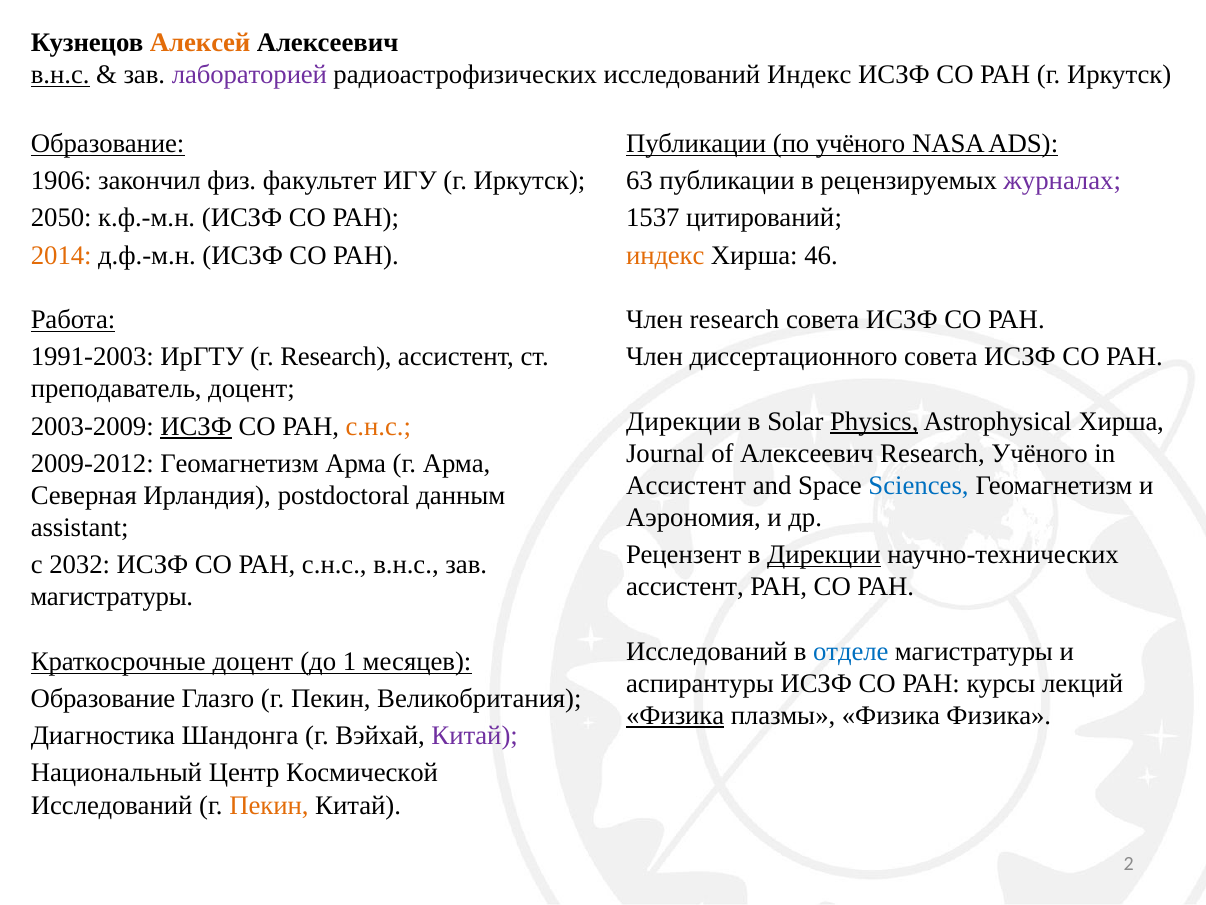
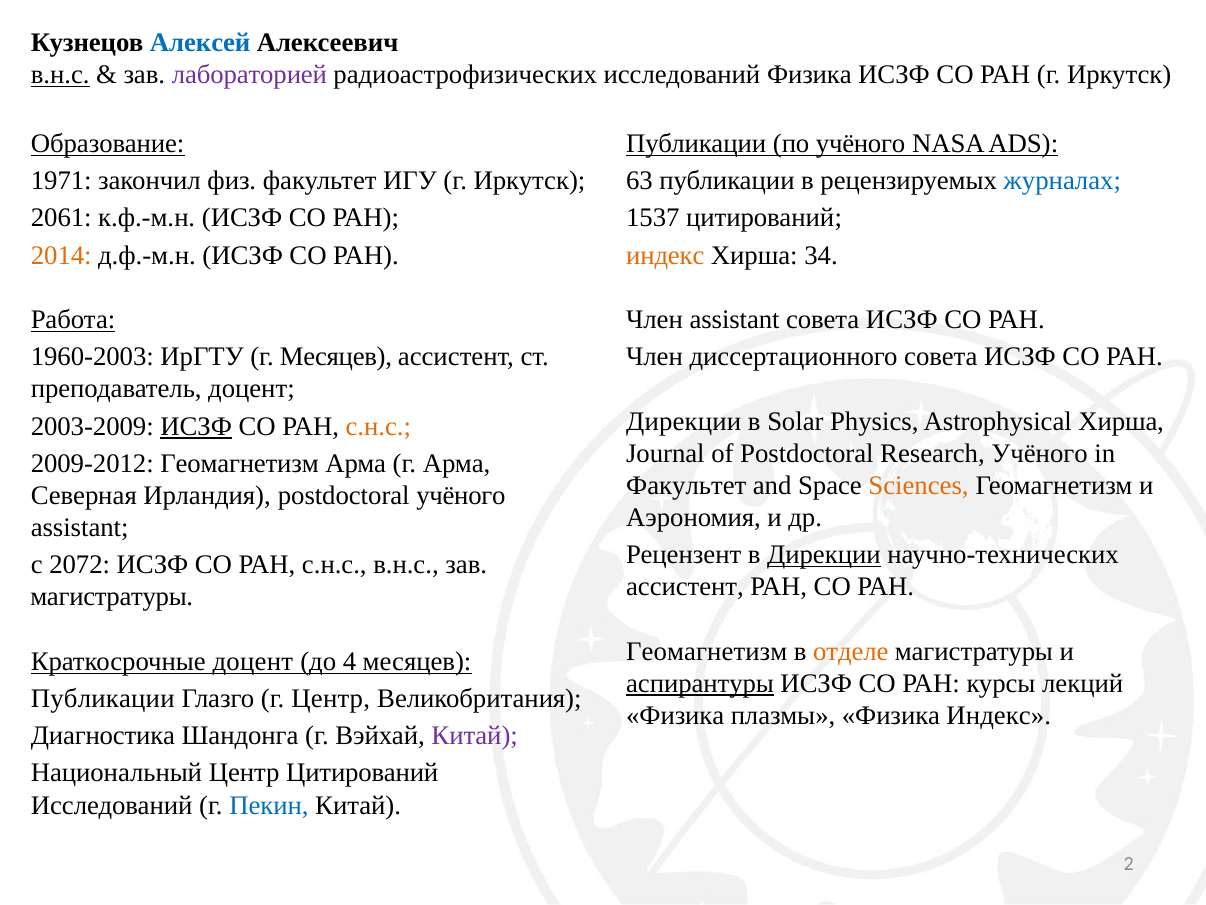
Алексей colour: orange -> blue (200, 43)
исследований Индекс: Индекс -> Физика (809, 75)
1906: 1906 -> 1971 (61, 181)
журналах colour: purple -> blue (1062, 181)
2050: 2050 -> 2061 (61, 218)
46: 46 -> 34 (821, 255)
Член research: research -> assistant (735, 319)
1991-2003: 1991-2003 -> 1960-2003 (92, 357)
г Research: Research -> Месяцев (336, 357)
Physics underline: present -> none (874, 421)
of Алексеевич: Алексеевич -> Postdoctoral (807, 453)
Ассистент: Ассистент -> Факультет (686, 485)
Sciences colour: blue -> orange (919, 485)
postdoctoral данным: данным -> учёного (461, 495)
2032: 2032 -> 2072 (80, 565)
Исследований: Исследований -> Геомагнетизм (707, 651)
отделе colour: blue -> orange (851, 651)
1: 1 -> 4 (350, 661)
аспирантуры underline: none -> present (700, 683)
Образование: Образование -> Публикации (103, 698)
Глазго г Пекин: Пекин -> Центр (331, 698)
Физика underline: present -> none (675, 715)
Физика Физика: Физика -> Индекс (999, 715)
Центр Космической: Космической -> Цитирований (362, 773)
Пекин colour: orange -> blue (269, 805)
